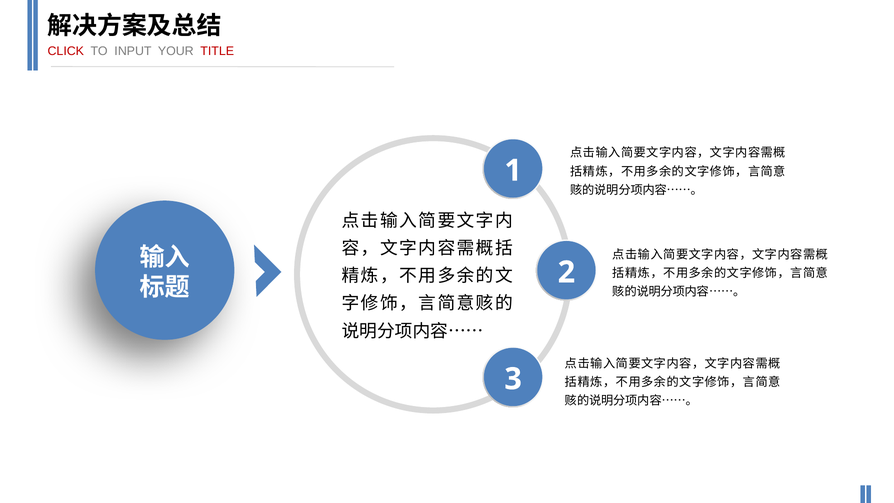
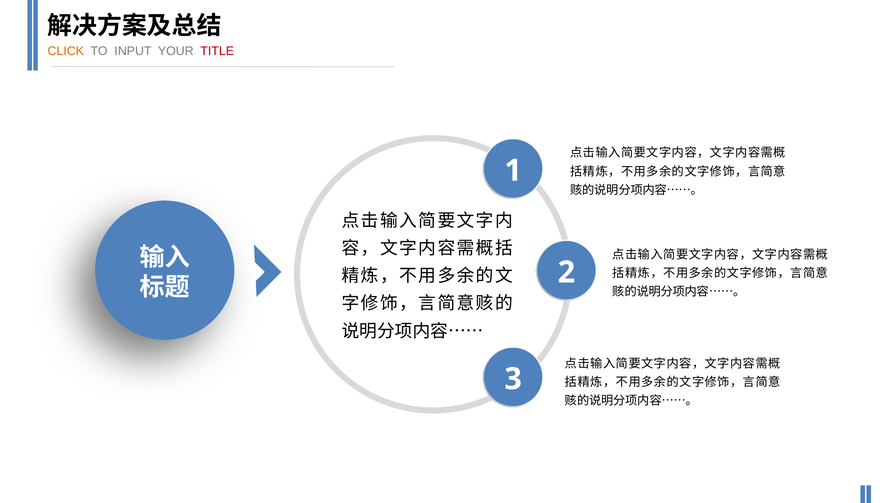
CLICK colour: red -> orange (66, 51)
